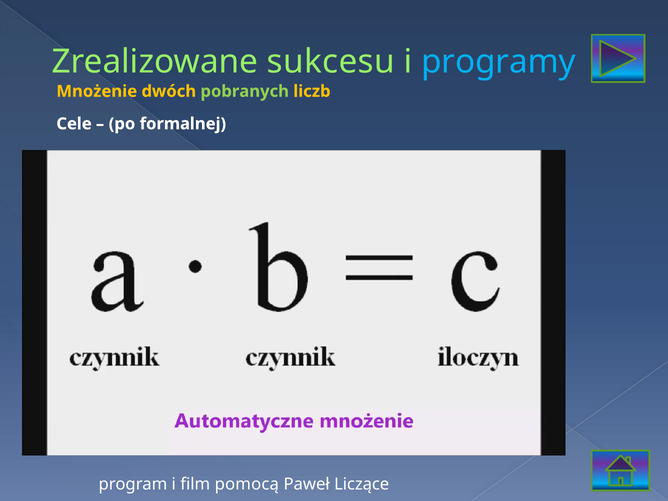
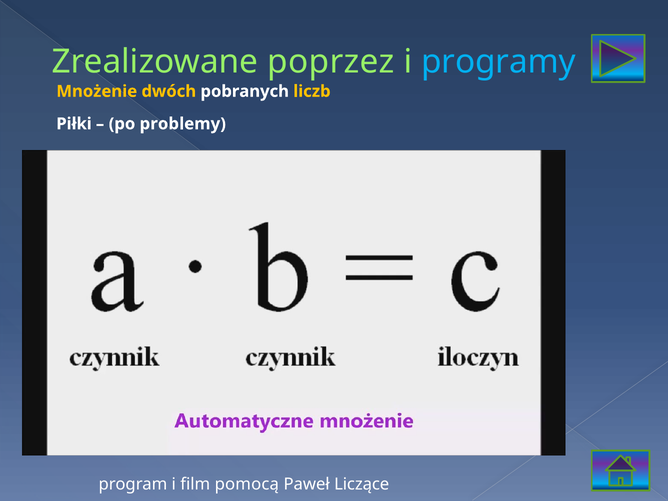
sukcesu: sukcesu -> poprzez (331, 62)
pobranych colour: light green -> white (245, 91)
Cele: Cele -> Piłki (74, 124)
formalnej: formalnej -> problemy (183, 124)
